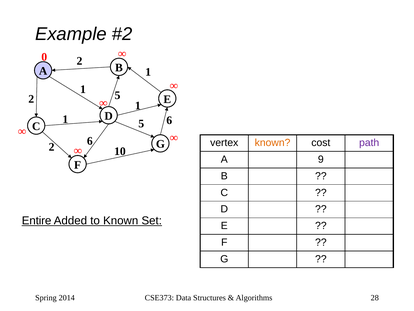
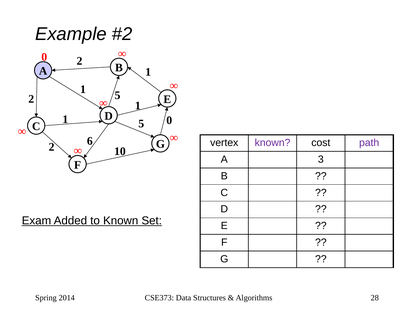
5 6: 6 -> 0 (169, 120)
known colour: orange -> purple (273, 143)
9: 9 -> 3 (321, 159)
Entire: Entire -> Exam (37, 220)
